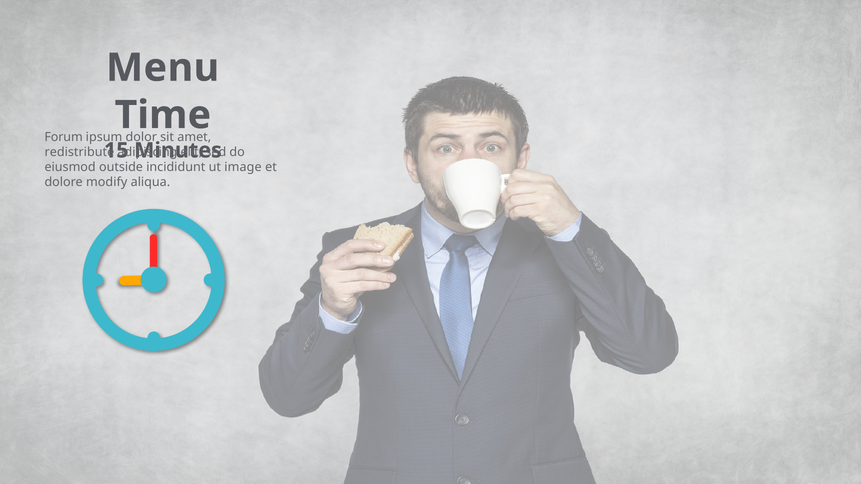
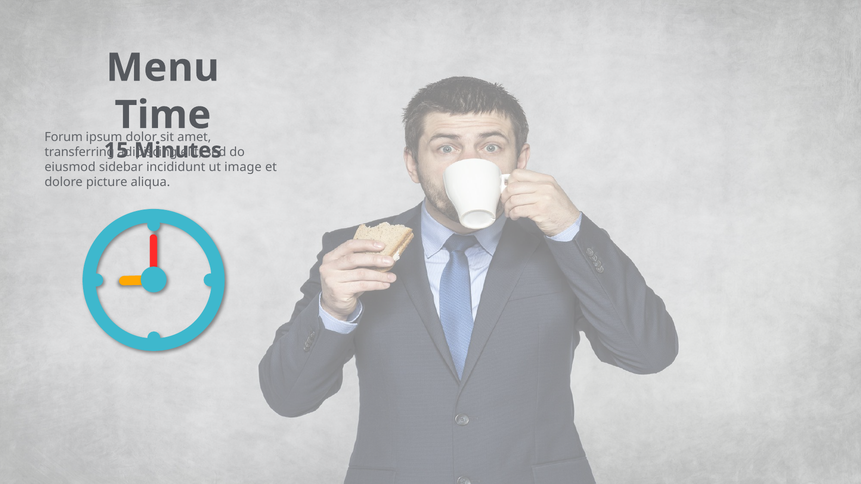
redistribute: redistribute -> transferring (79, 152)
outside: outside -> sidebar (121, 167)
modify: modify -> picture (107, 182)
